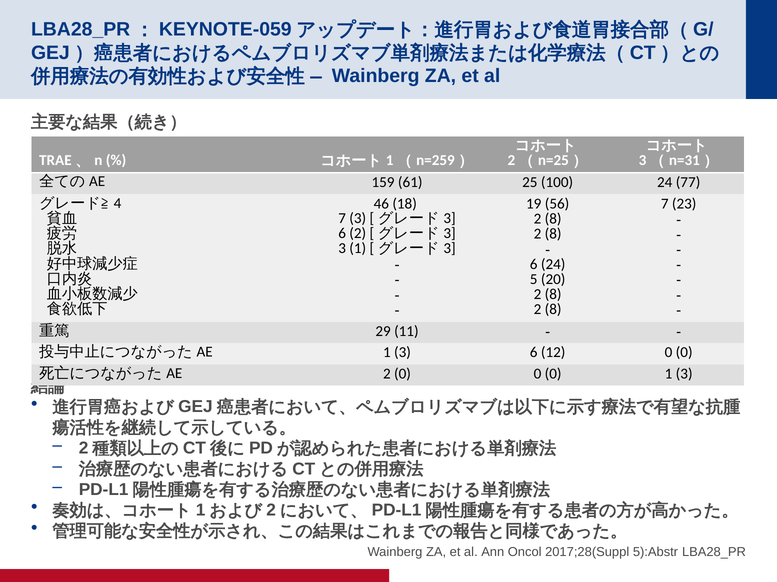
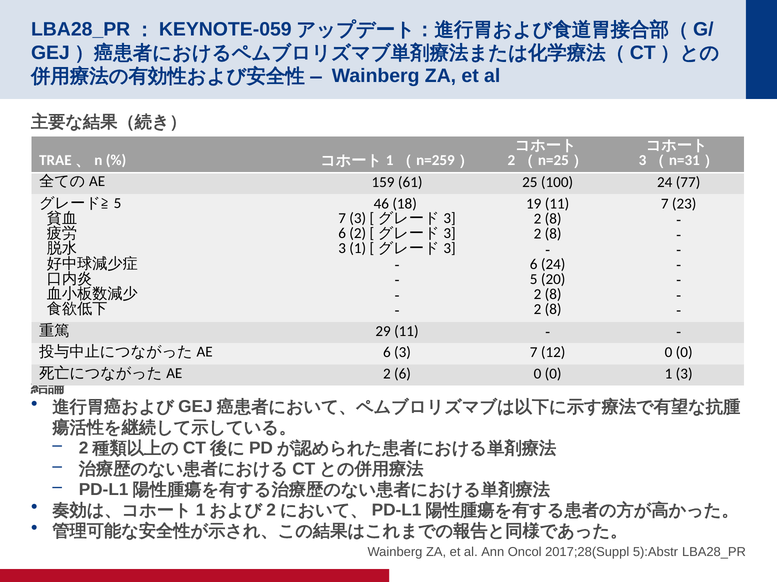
4: 4 -> 5 (118, 203)
19 56: 56 -> 11 (557, 204)
1: 1 -> 6 (387, 353)
6: 6 -> 7 (534, 353)
2 0: 0 -> 6 (402, 374)
